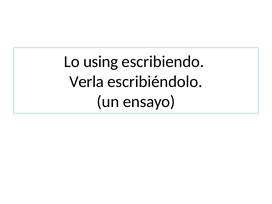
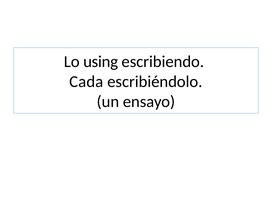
Verla: Verla -> Cada (86, 82)
